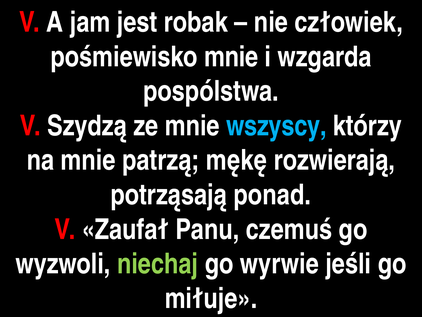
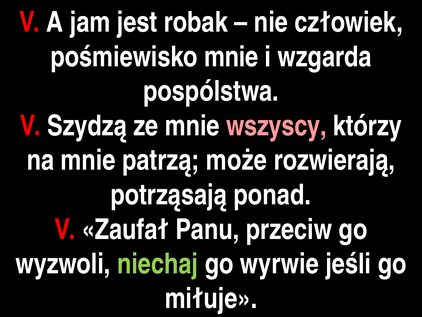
wszyscy colour: light blue -> pink (276, 126)
mękę: mękę -> może (236, 160)
czemuś: czemuś -> przeciw (289, 229)
